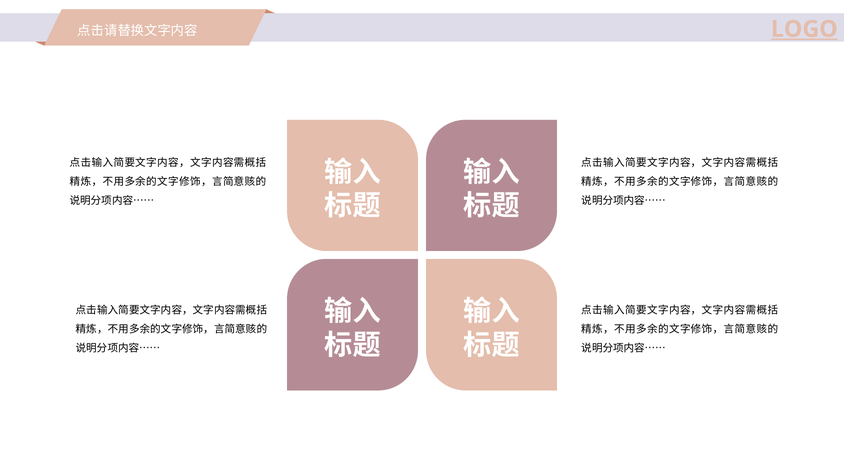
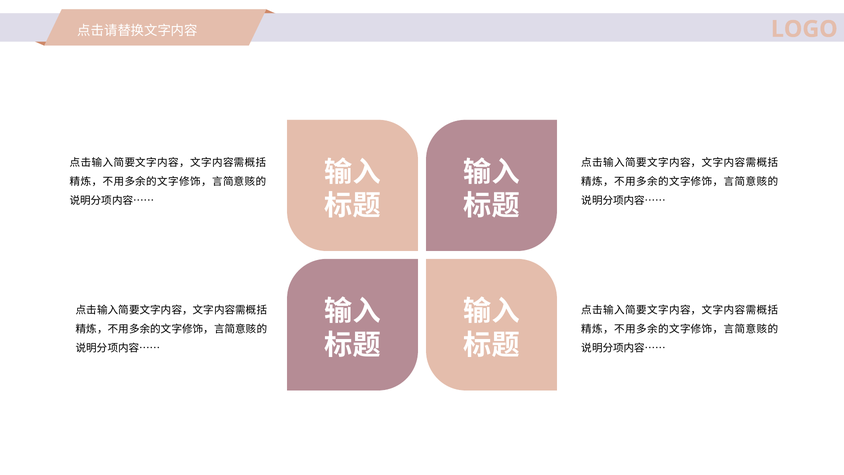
LOGO underline: present -> none (804, 29)
